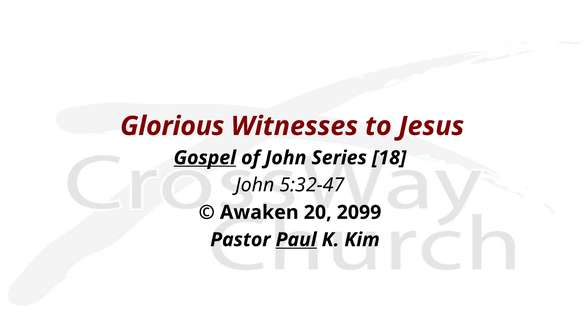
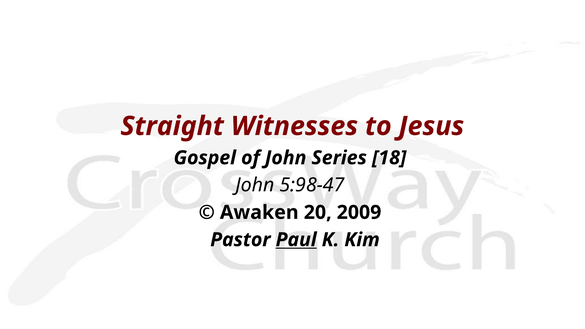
Glorious: Glorious -> Straight (172, 126)
Gospel underline: present -> none (205, 158)
5:32-47: 5:32-47 -> 5:98-47 (312, 185)
2099: 2099 -> 2009 (359, 212)
